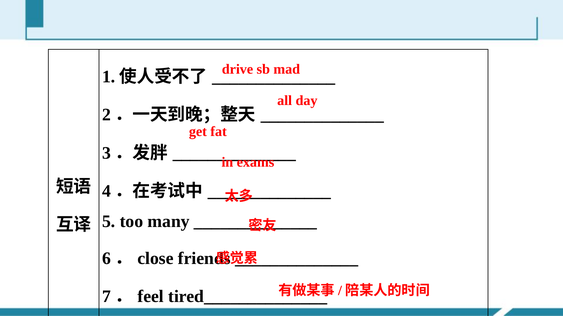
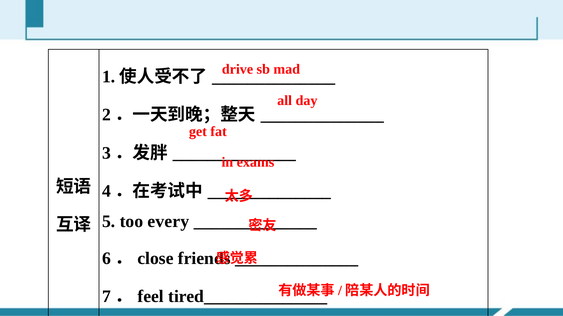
many: many -> every (168, 222)
